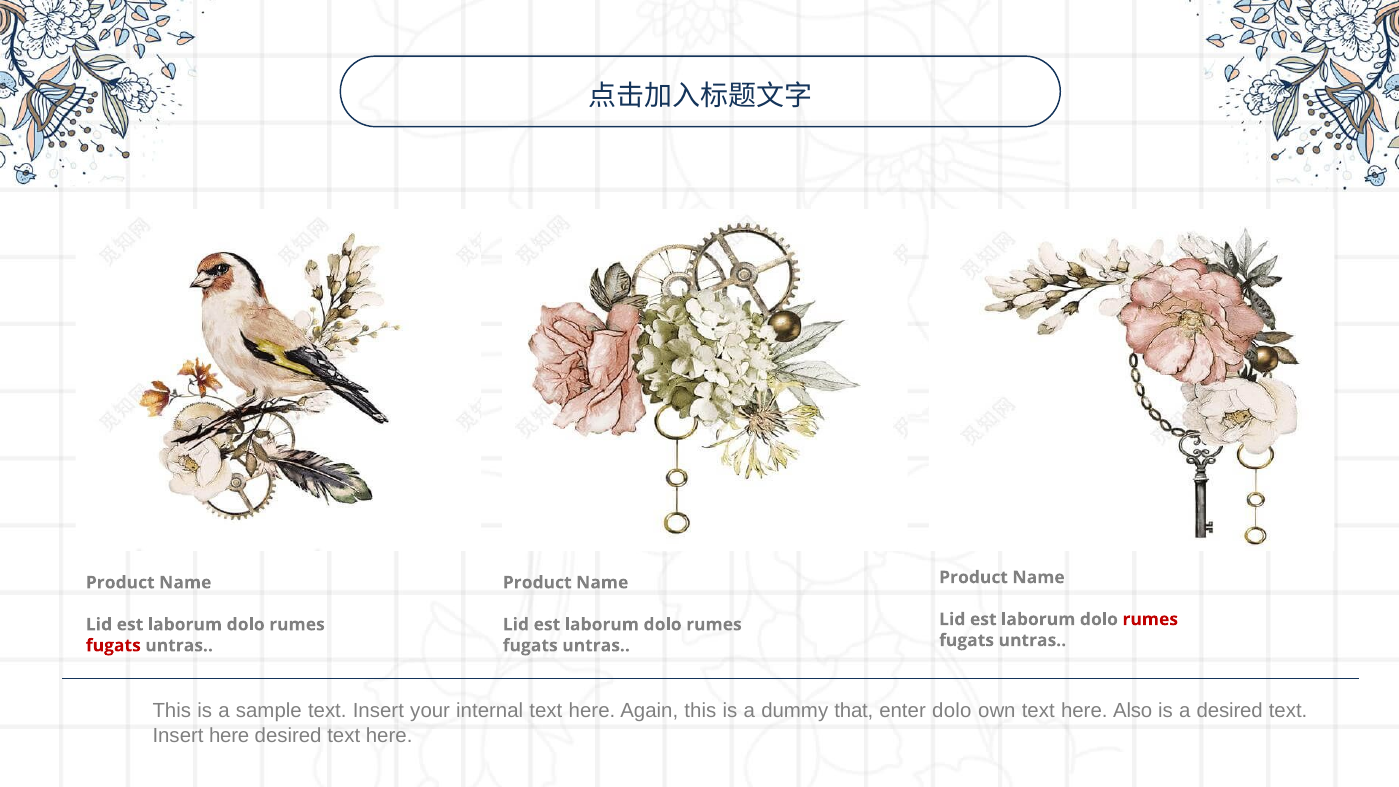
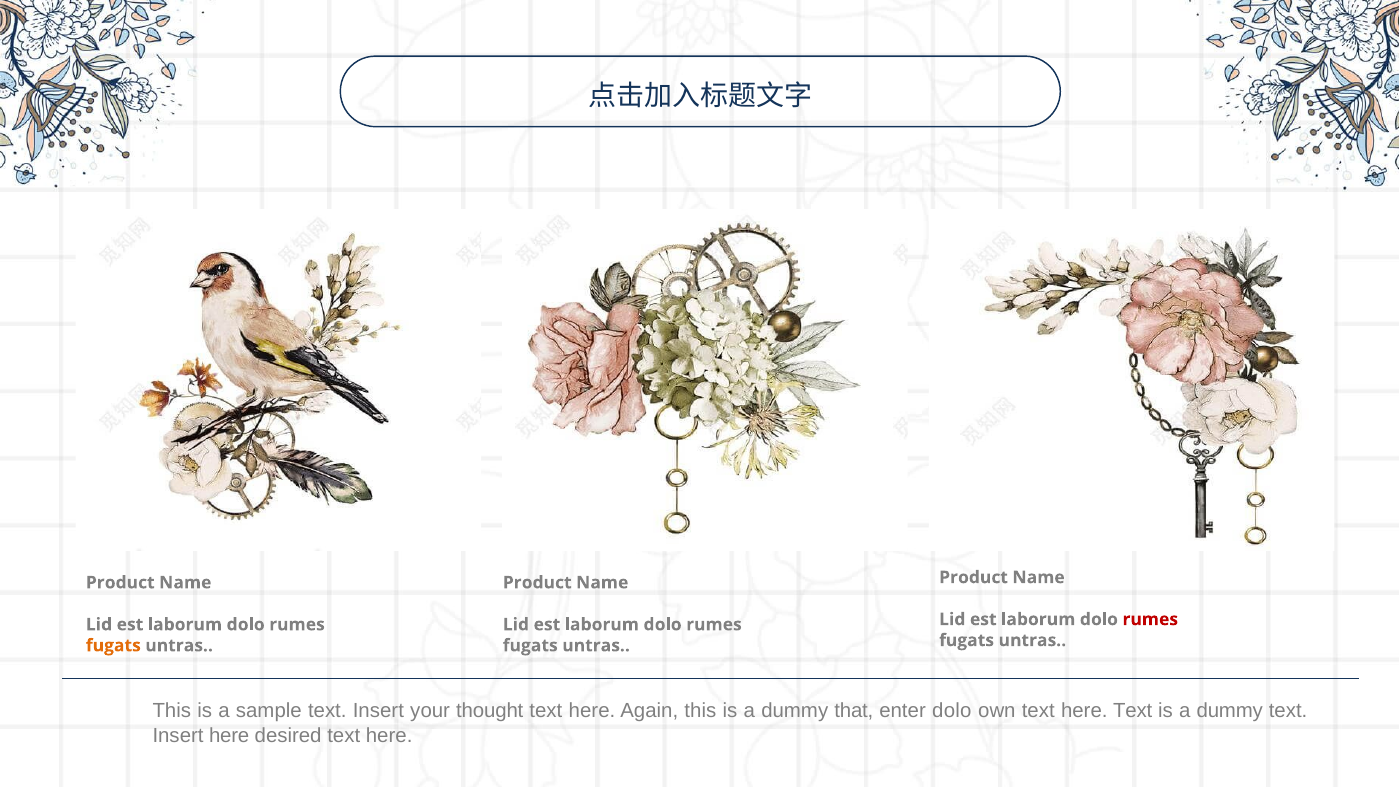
fugats colour: red -> orange (113, 646)
internal: internal -> thought (490, 711)
here Also: Also -> Text (1133, 711)
desired: desired -> dummy (1230, 711)
